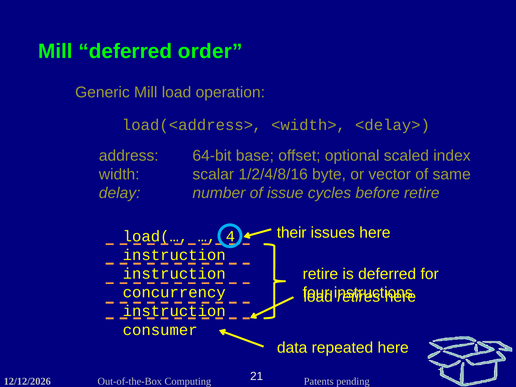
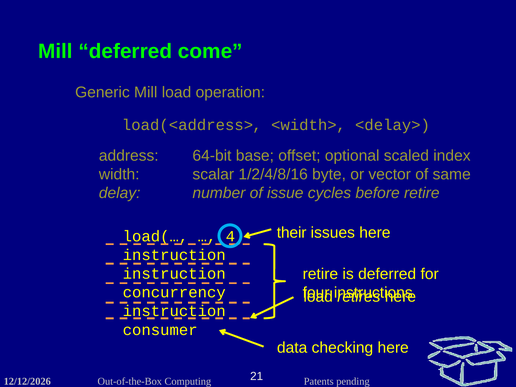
order: order -> come (210, 51)
repeated: repeated -> checking (342, 348)
